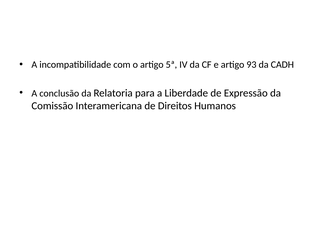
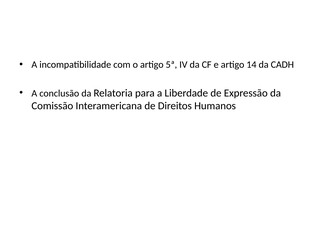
93: 93 -> 14 (251, 65)
